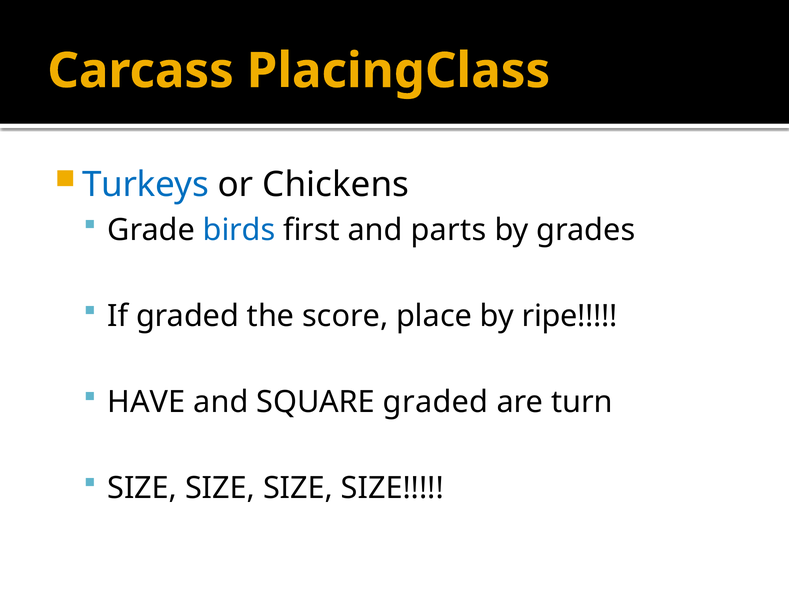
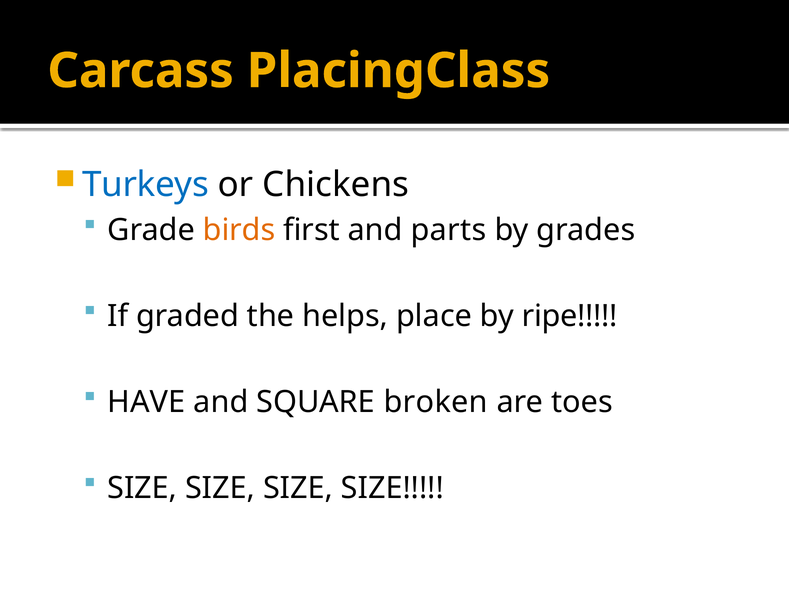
birds colour: blue -> orange (239, 230)
score: score -> helps (345, 316)
SQUARE graded: graded -> broken (436, 402)
turn: turn -> toes (582, 402)
